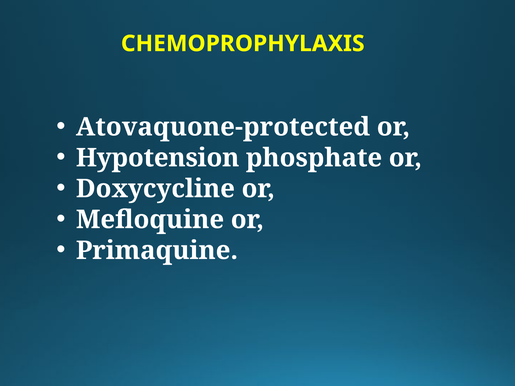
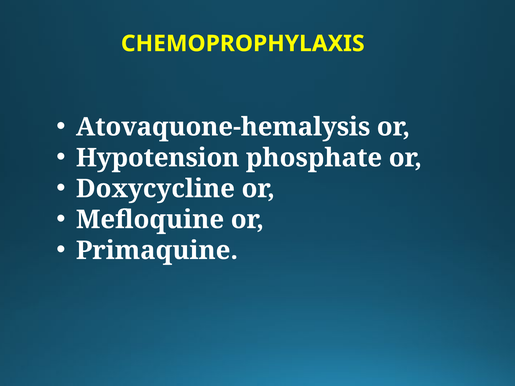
Atovaquone-protected: Atovaquone-protected -> Atovaquone-hemalysis (223, 127)
